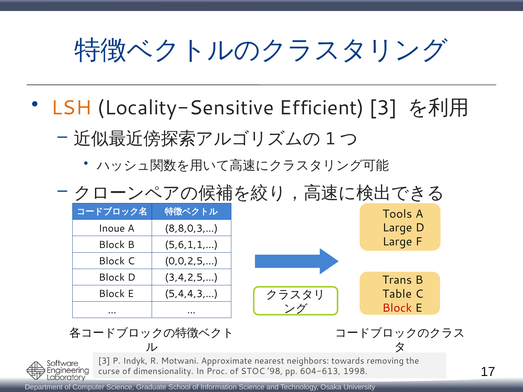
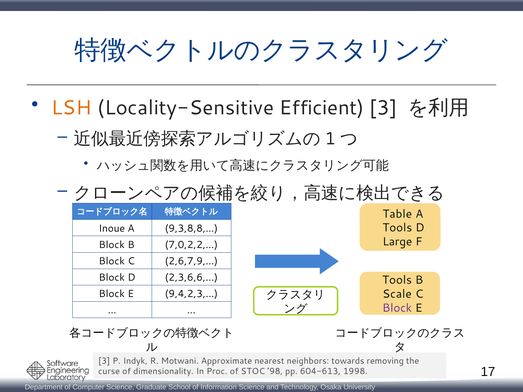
Tools: Tools -> Table (397, 214)
Large: Large -> Tools (397, 228)
8,8,0,3,…: 8,8,0,3,… -> 9,3,8,8,… (191, 228)
5,6,1,1,…: 5,6,1,1,… -> 7,0,2,2,… (191, 245)
0,0,2,5,…: 0,0,2,5,… -> 2,6,7,9,… (191, 261)
3,4,2,5,…: 3,4,2,5,… -> 2,3,6,6,… (191, 278)
Trans: Trans -> Tools (397, 280)
Table: Table -> Scale (397, 294)
5,4,4,3,…: 5,4,4,3,… -> 9,4,2,3,… (191, 294)
Block colour: red -> purple (397, 308)
